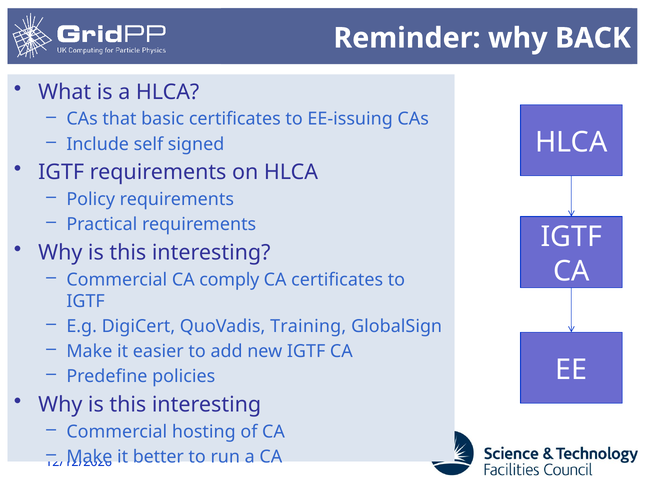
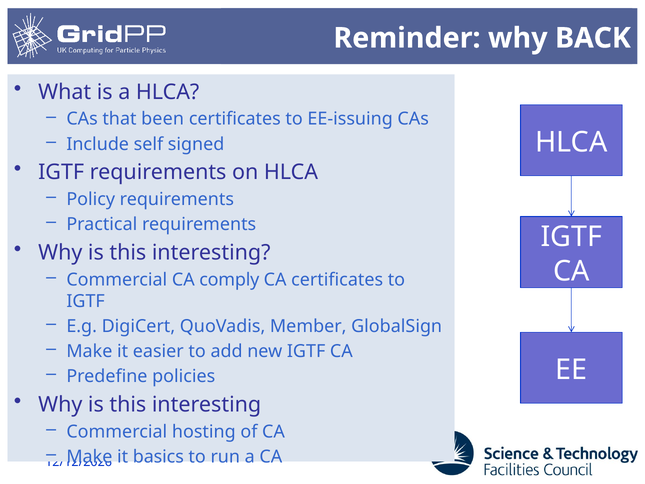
basic: basic -> been (163, 119)
Training: Training -> Member (308, 326)
better: better -> basics (158, 457)
